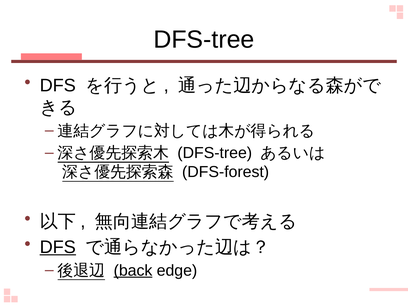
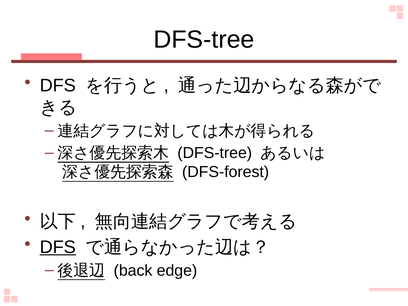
back underline: present -> none (133, 270)
